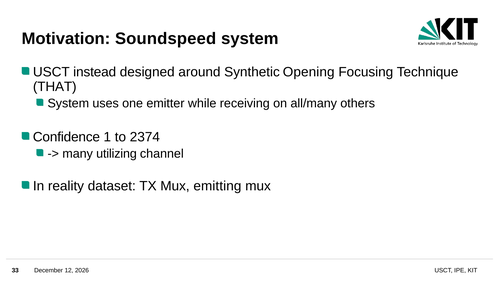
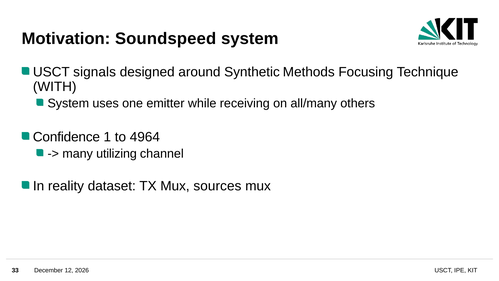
instead: instead -> signals (95, 72)
Opening: Opening -> Methods (309, 72)
THAT: THAT -> WITH (55, 87)
2374: 2374 -> 4964 (145, 137)
emitting: emitting -> sources (217, 186)
